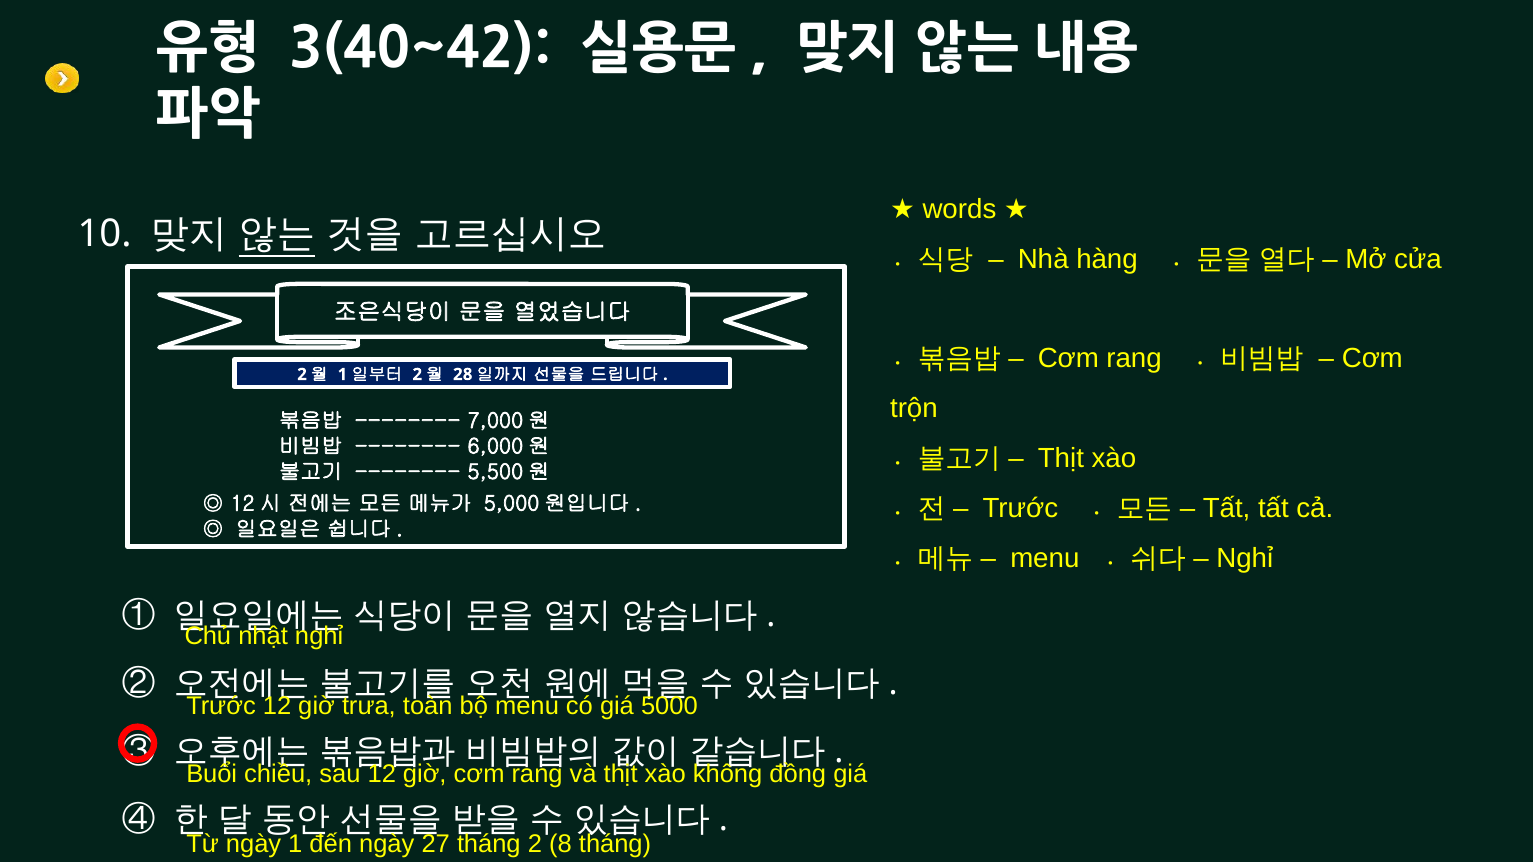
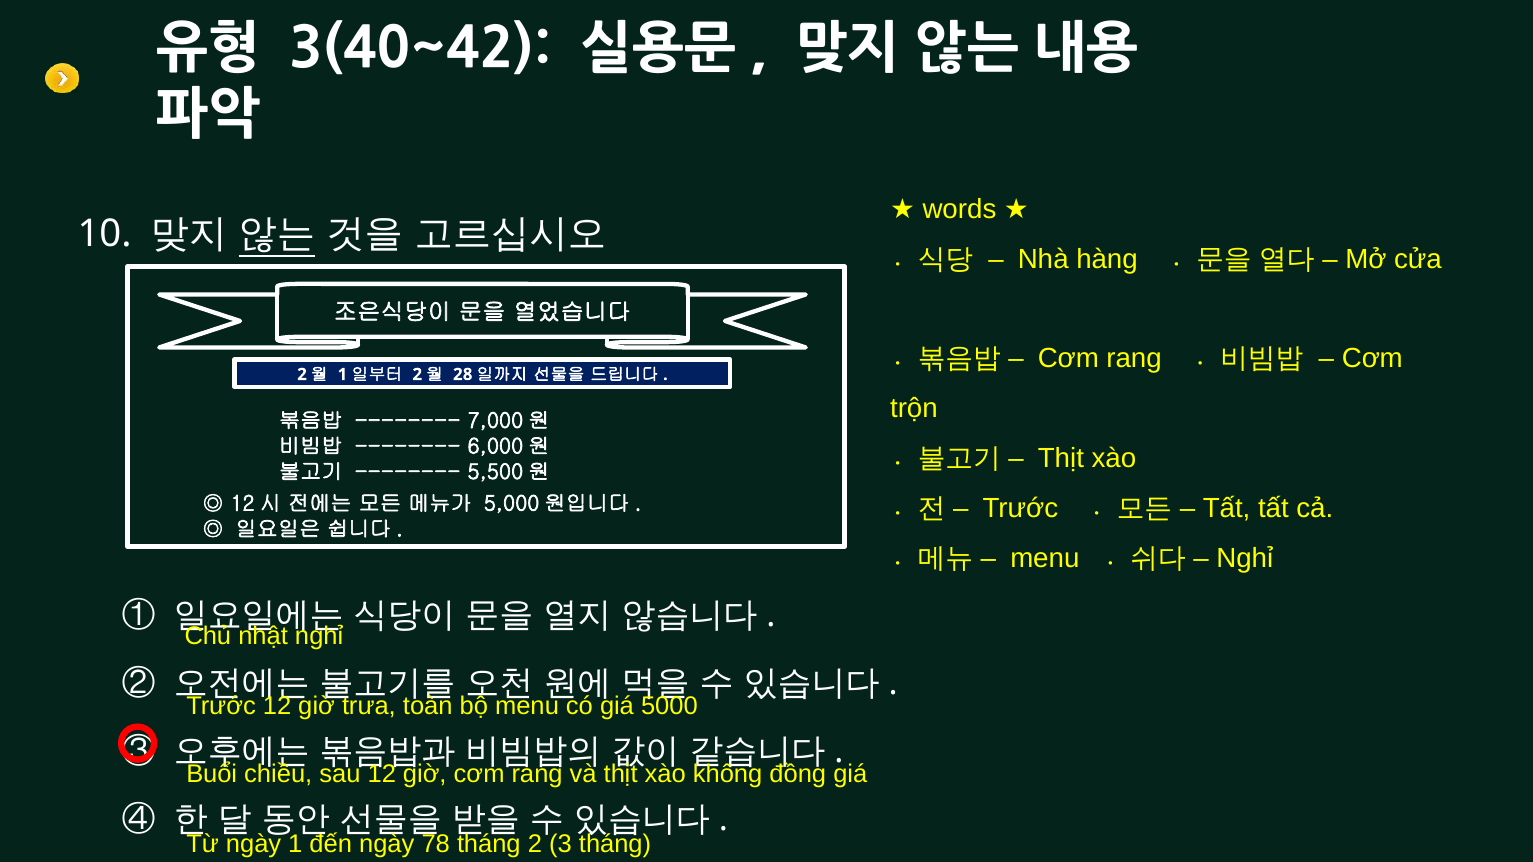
27: 27 -> 78 (436, 844)
8: 8 -> 3 (560, 844)
